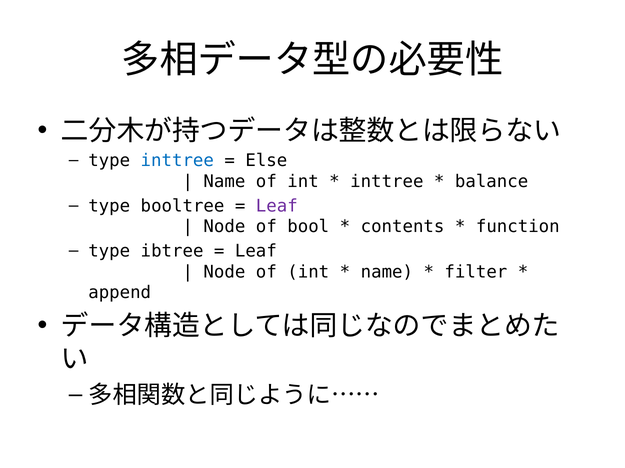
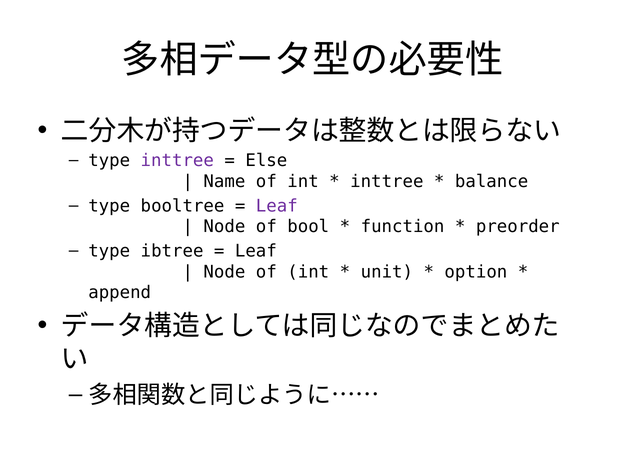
inttree colour: blue -> purple (177, 161)
contents: contents -> function (403, 227)
function: function -> preorder (518, 227)
name: name -> unit (387, 272)
filter: filter -> option (476, 272)
